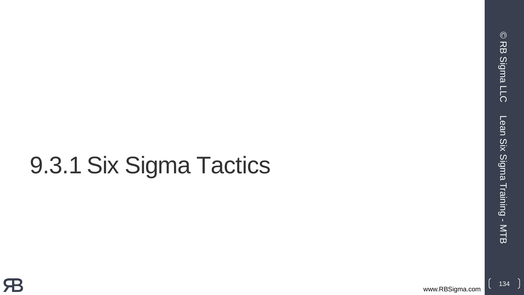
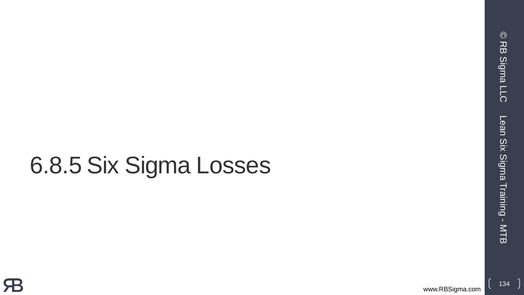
9.3.1: 9.3.1 -> 6.8.5 (56, 166)
Tactics: Tactics -> Losses (234, 166)
